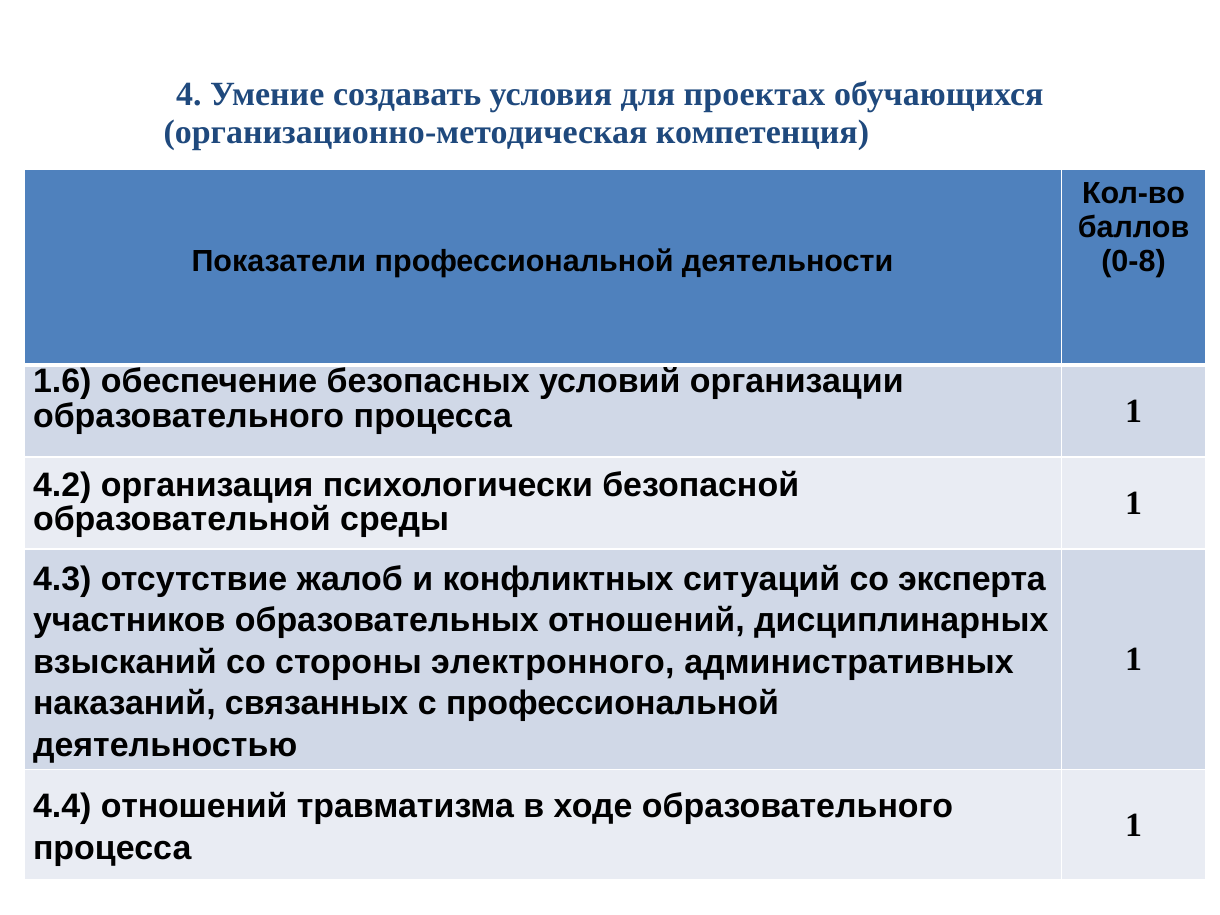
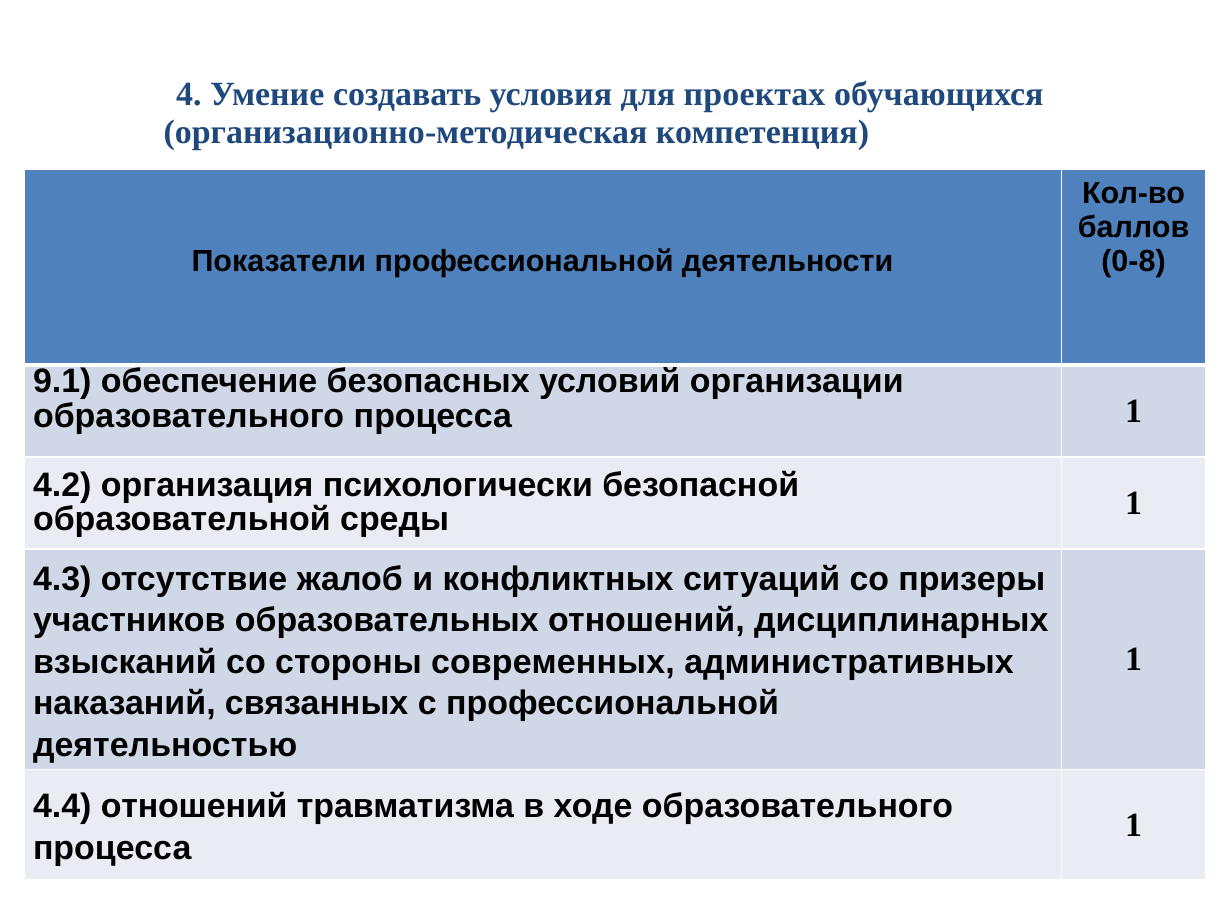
1.6: 1.6 -> 9.1 (62, 381)
эксперта: эксперта -> призеры (972, 579)
электронного: электронного -> современных (553, 662)
